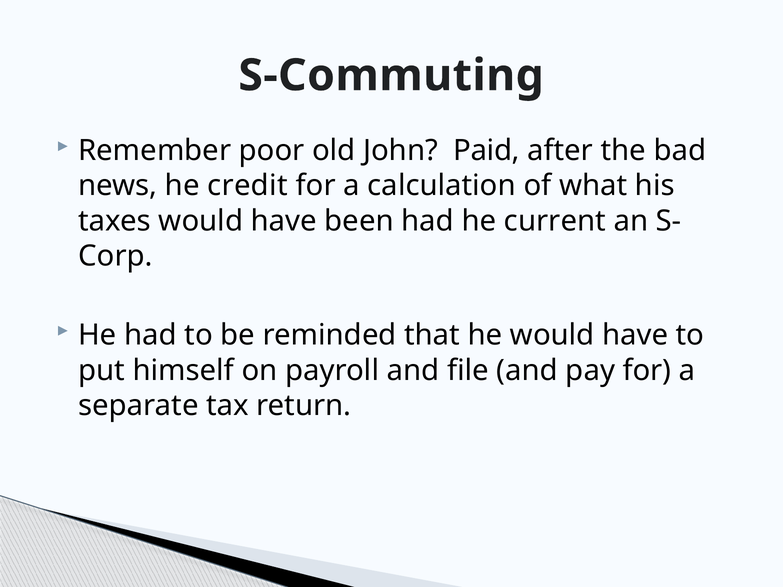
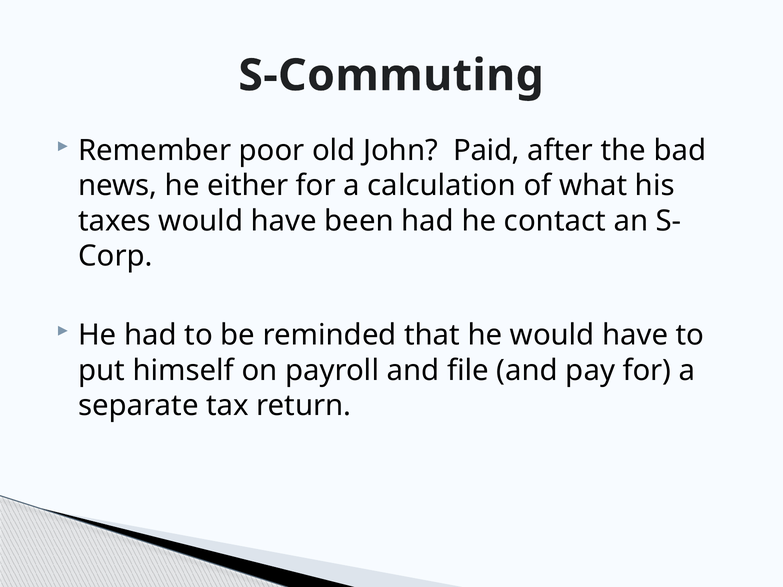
credit: credit -> either (248, 186)
current: current -> contact (555, 221)
